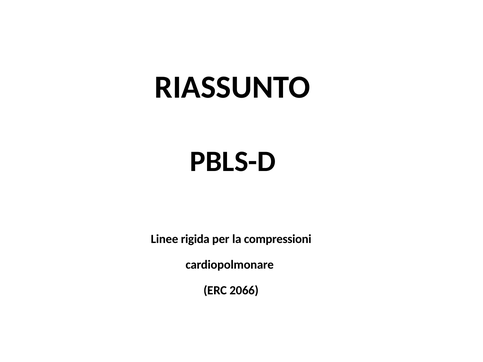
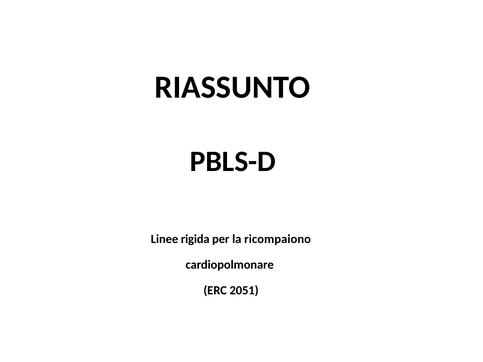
compressioni: compressioni -> ricompaiono (278, 239)
2066: 2066 -> 2051 (244, 291)
